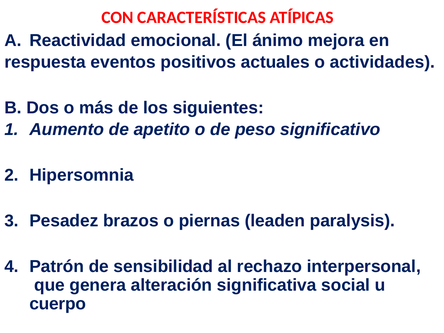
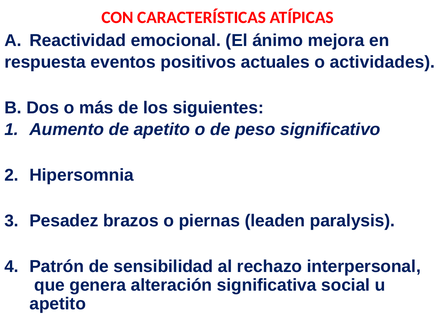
cuerpo: cuerpo -> apetito (58, 304)
